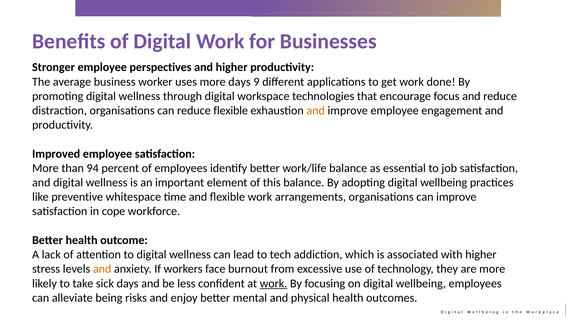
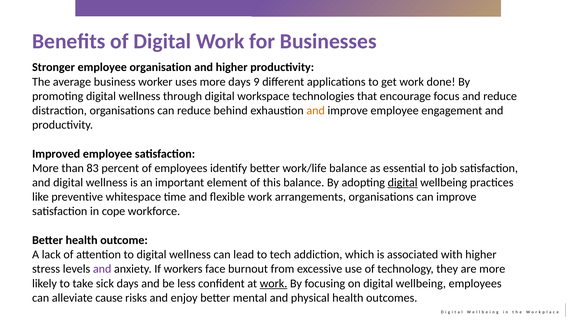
perspectives: perspectives -> organisation (161, 67)
reduce flexible: flexible -> behind (231, 111)
94: 94 -> 83 (93, 168)
digital underline: none -> present (403, 183)
and colour: orange -> purple (102, 269)
being: being -> cause (109, 298)
